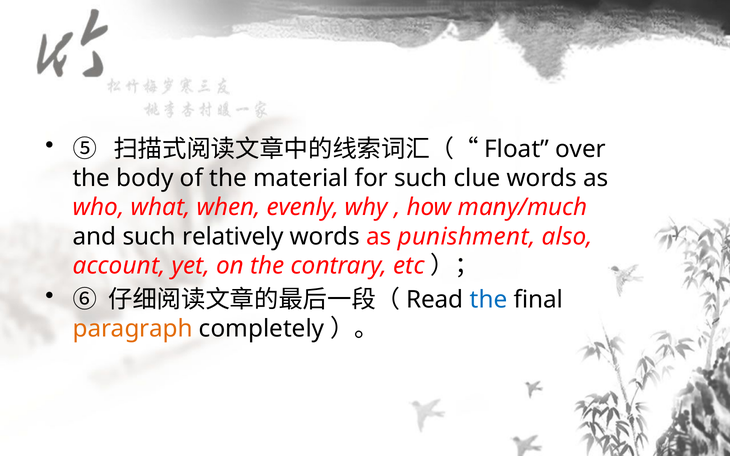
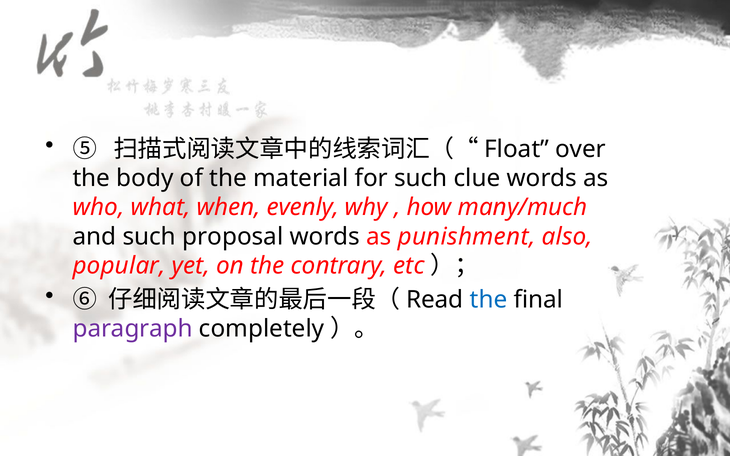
relatively: relatively -> proposal (233, 237)
account: account -> popular (119, 266)
paragraph colour: orange -> purple (133, 329)
